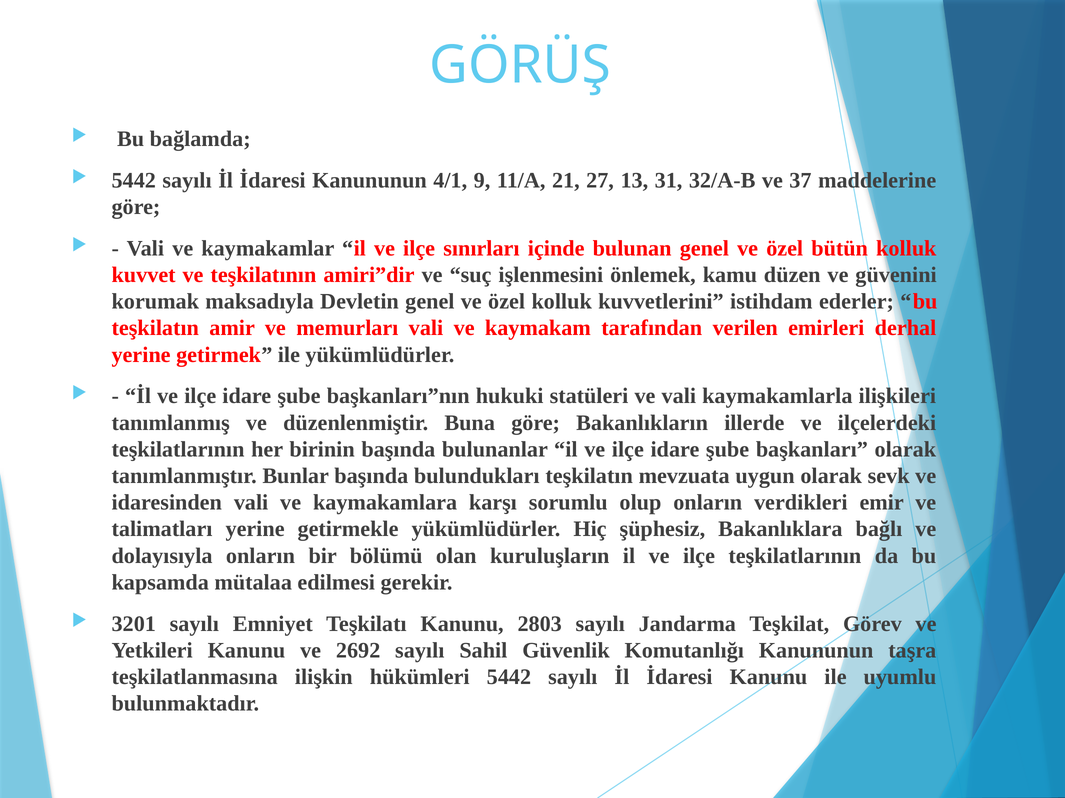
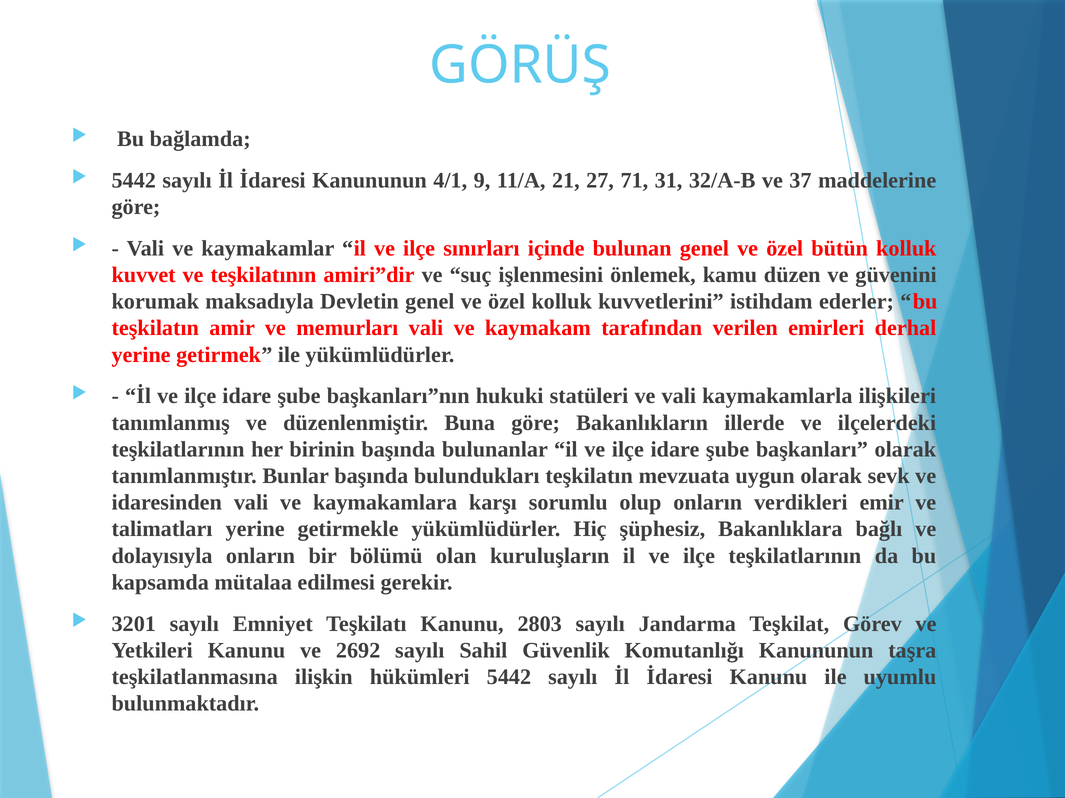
13: 13 -> 71 (634, 181)
